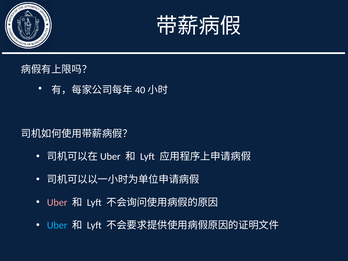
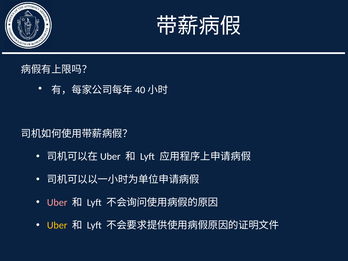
Uber colour: light blue -> yellow (57, 225)
